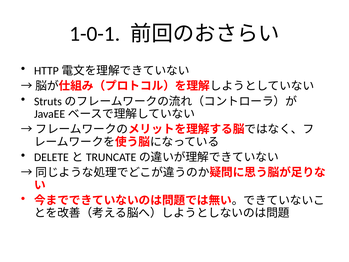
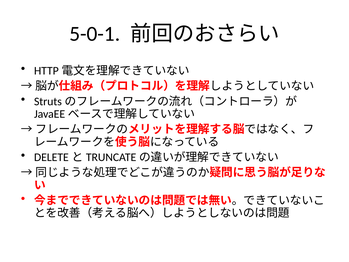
1-0-1: 1-0-1 -> 5-0-1 (95, 34)
